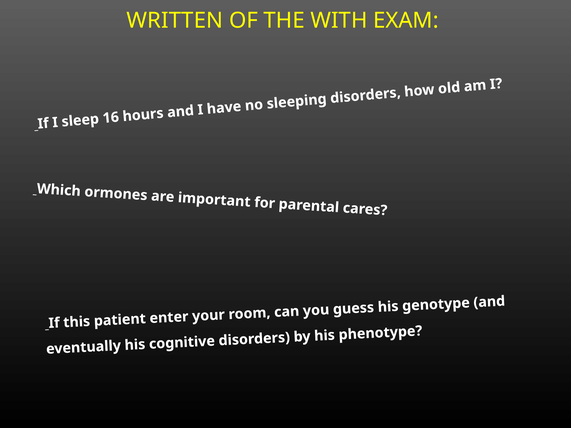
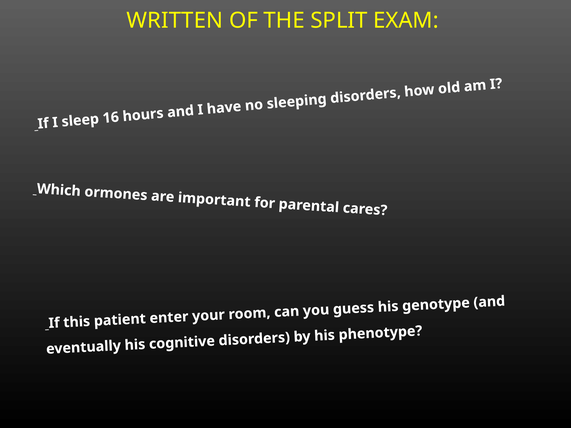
WITH: WITH -> SPLIT (339, 20)
